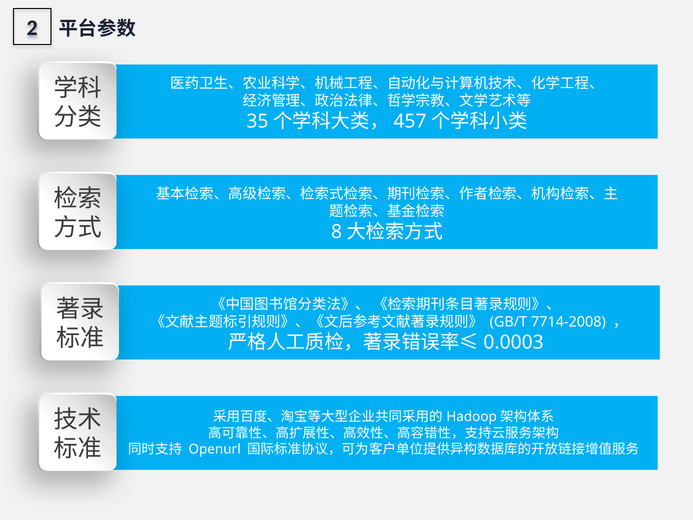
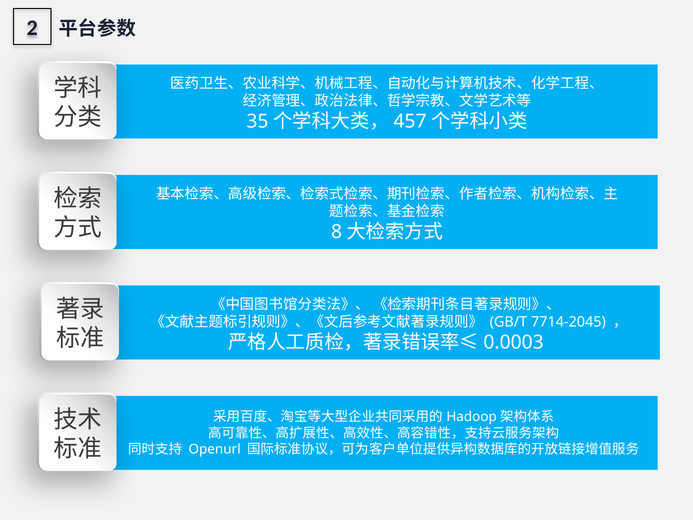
7714-2008: 7714-2008 -> 7714-2045 (568, 322)
